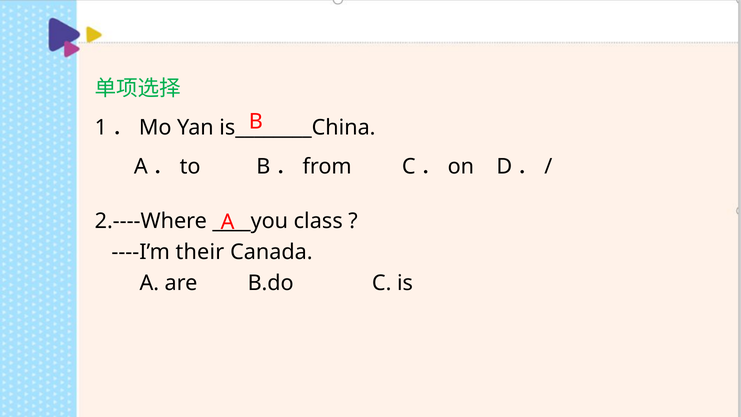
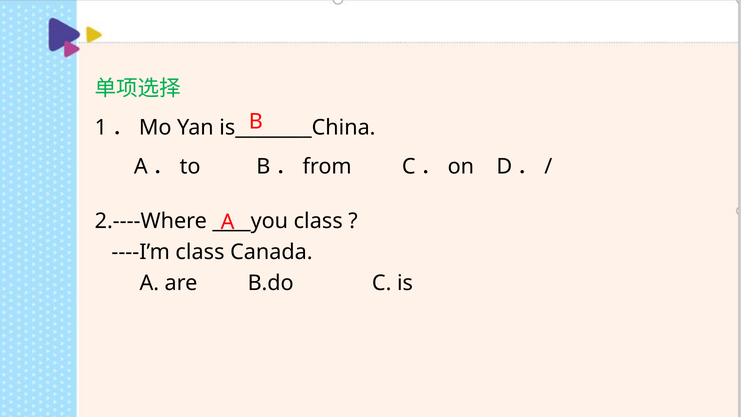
----I’m their: their -> class (200, 252)
